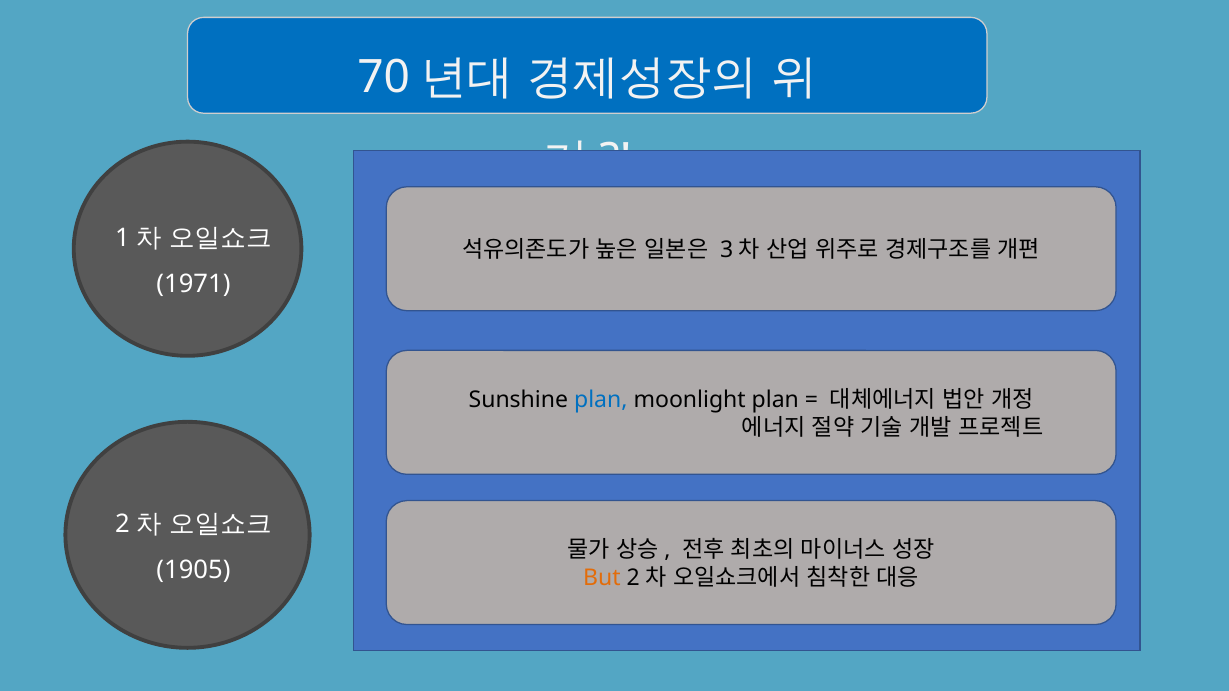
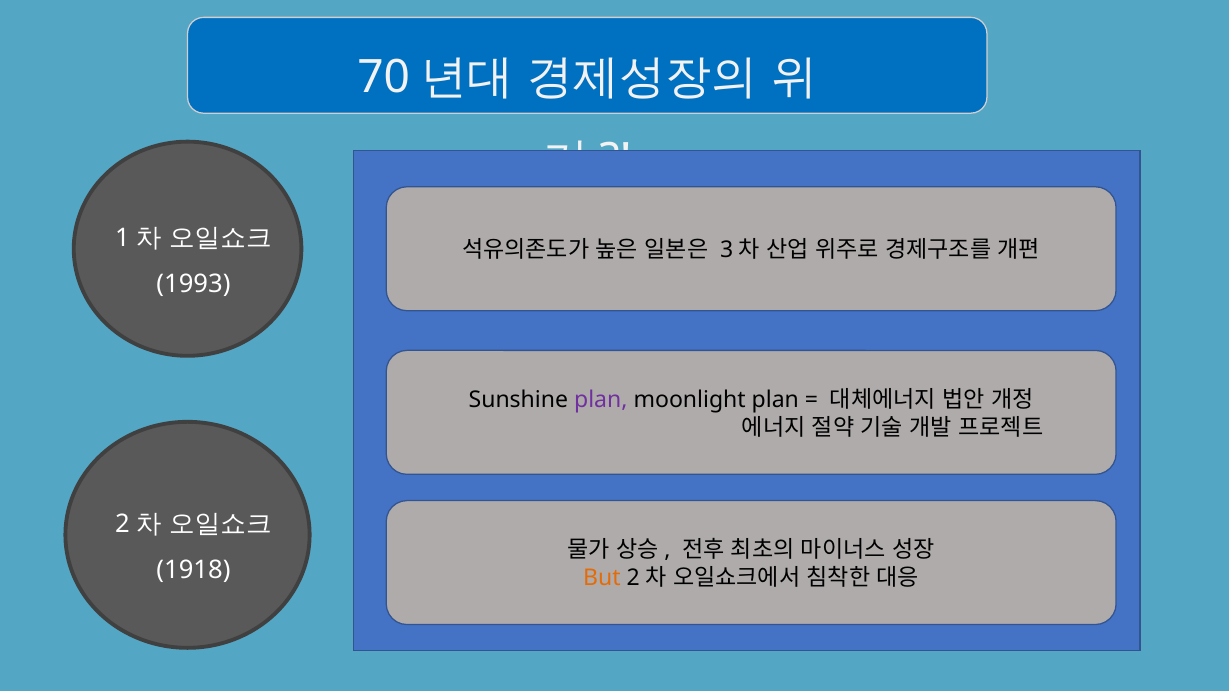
1971: 1971 -> 1993 (193, 284)
plan colour: blue -> purple (601, 400)
1905: 1905 -> 1918 (193, 570)
